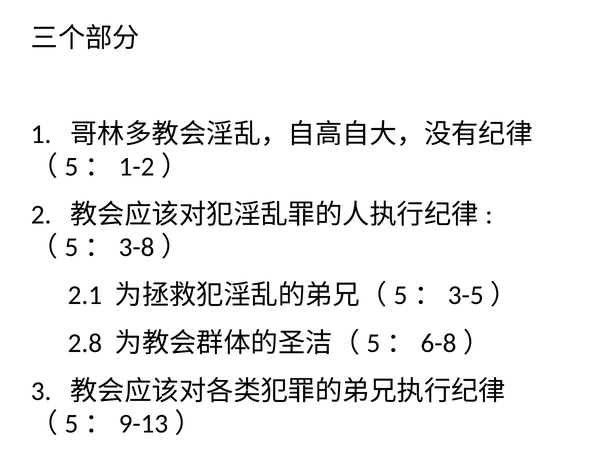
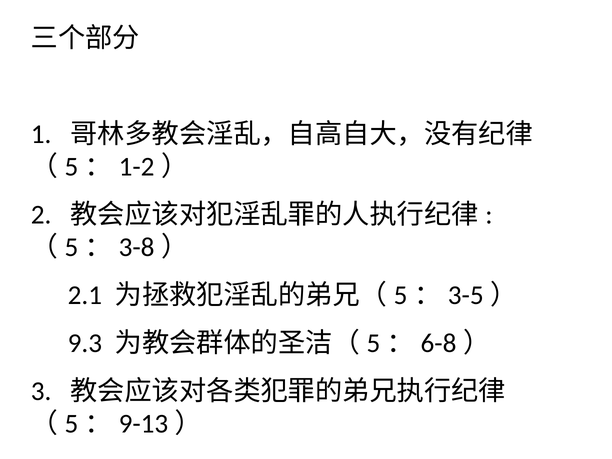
2.8: 2.8 -> 9.3 (85, 343)
